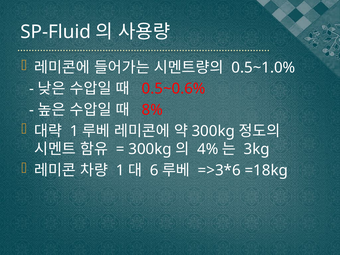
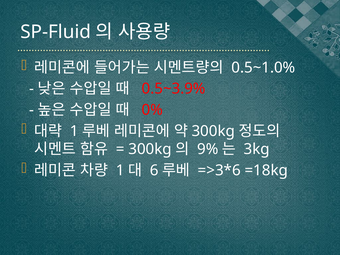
0.5~0.6%: 0.5~0.6% -> 0.5~3.9% (174, 89)
8%: 8% -> 0% (152, 110)
4%: 4% -> 9% (208, 149)
